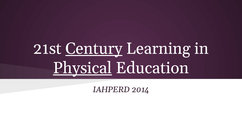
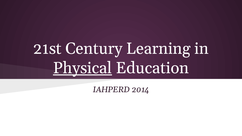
Century underline: present -> none (94, 49)
